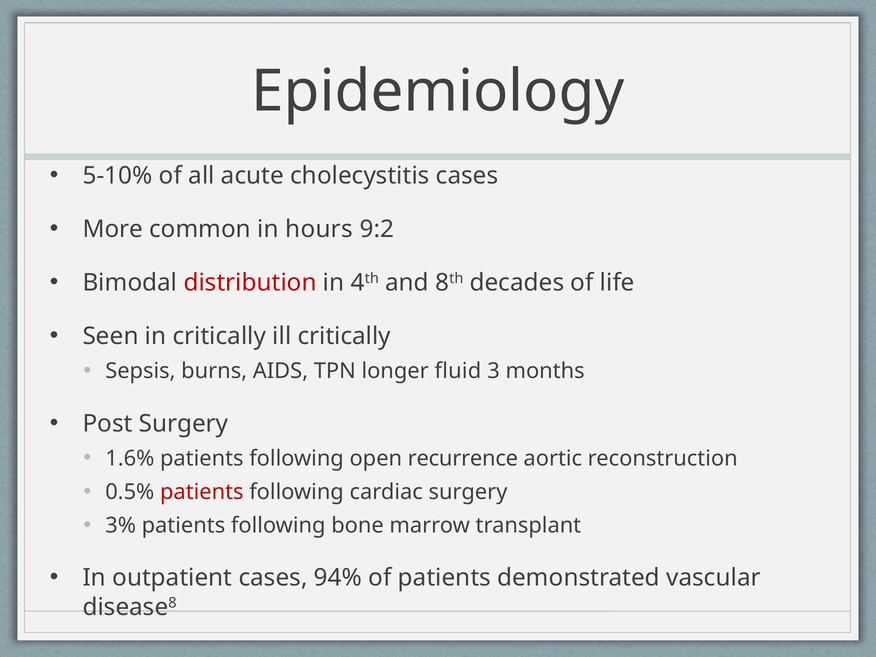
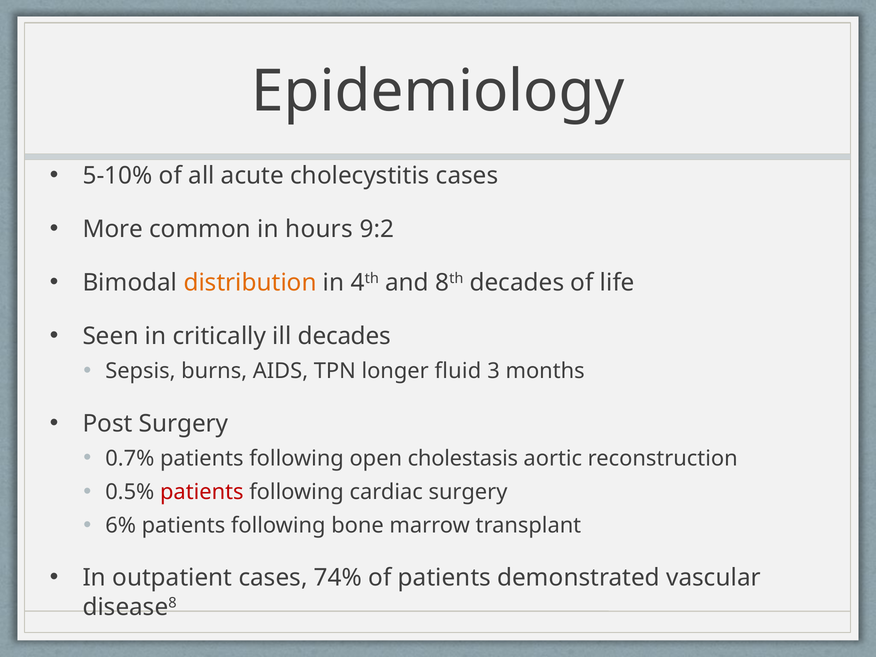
distribution colour: red -> orange (250, 283)
ill critically: critically -> decades (344, 336)
1.6%: 1.6% -> 0.7% (130, 458)
recurrence: recurrence -> cholestasis (463, 458)
3%: 3% -> 6% (121, 526)
94%: 94% -> 74% (338, 578)
